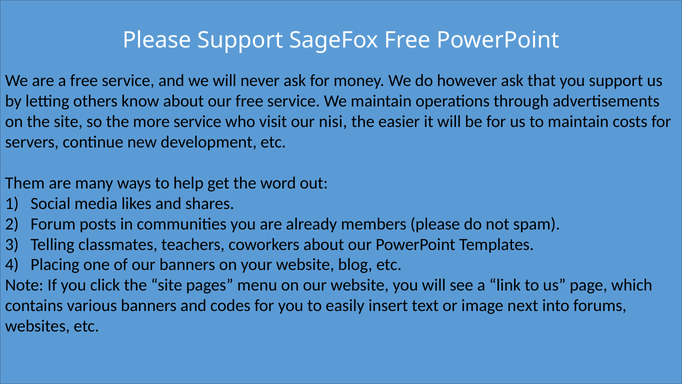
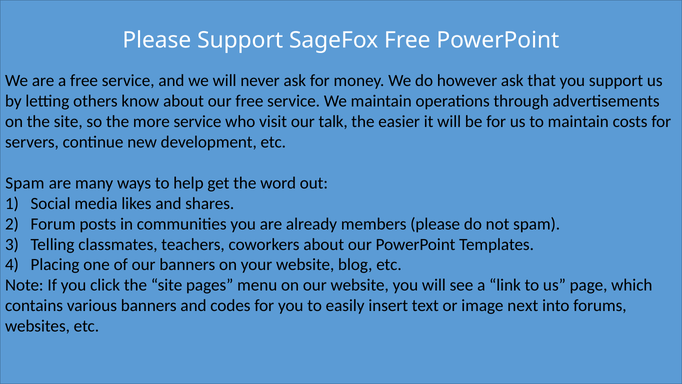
nisi: nisi -> talk (333, 121)
Them: Them -> Spam (25, 183)
